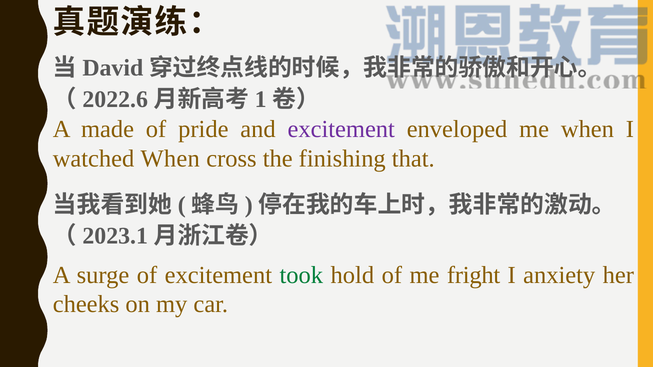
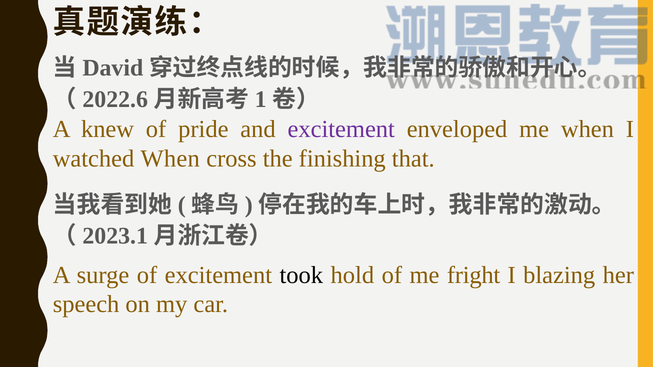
made: made -> knew (108, 129)
took colour: green -> black (301, 275)
anxiety: anxiety -> blazing (559, 275)
cheeks: cheeks -> speech (86, 305)
